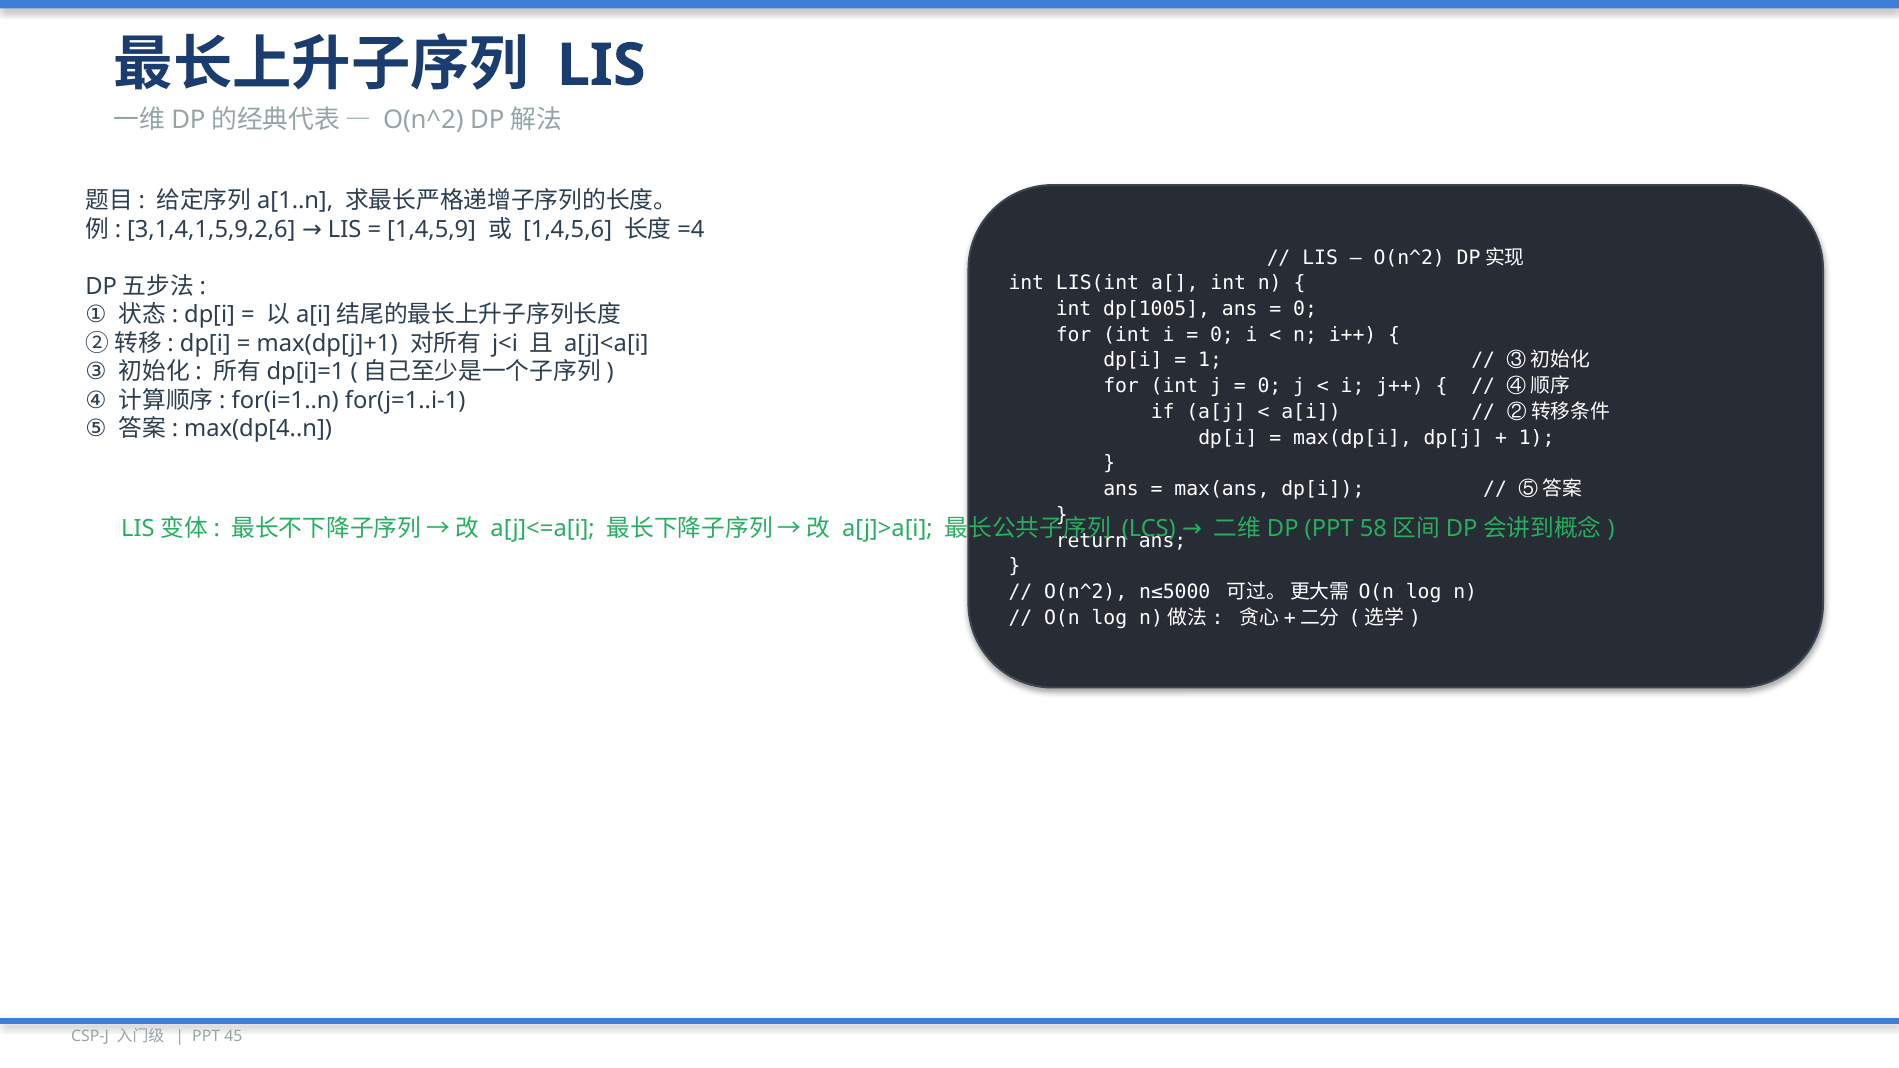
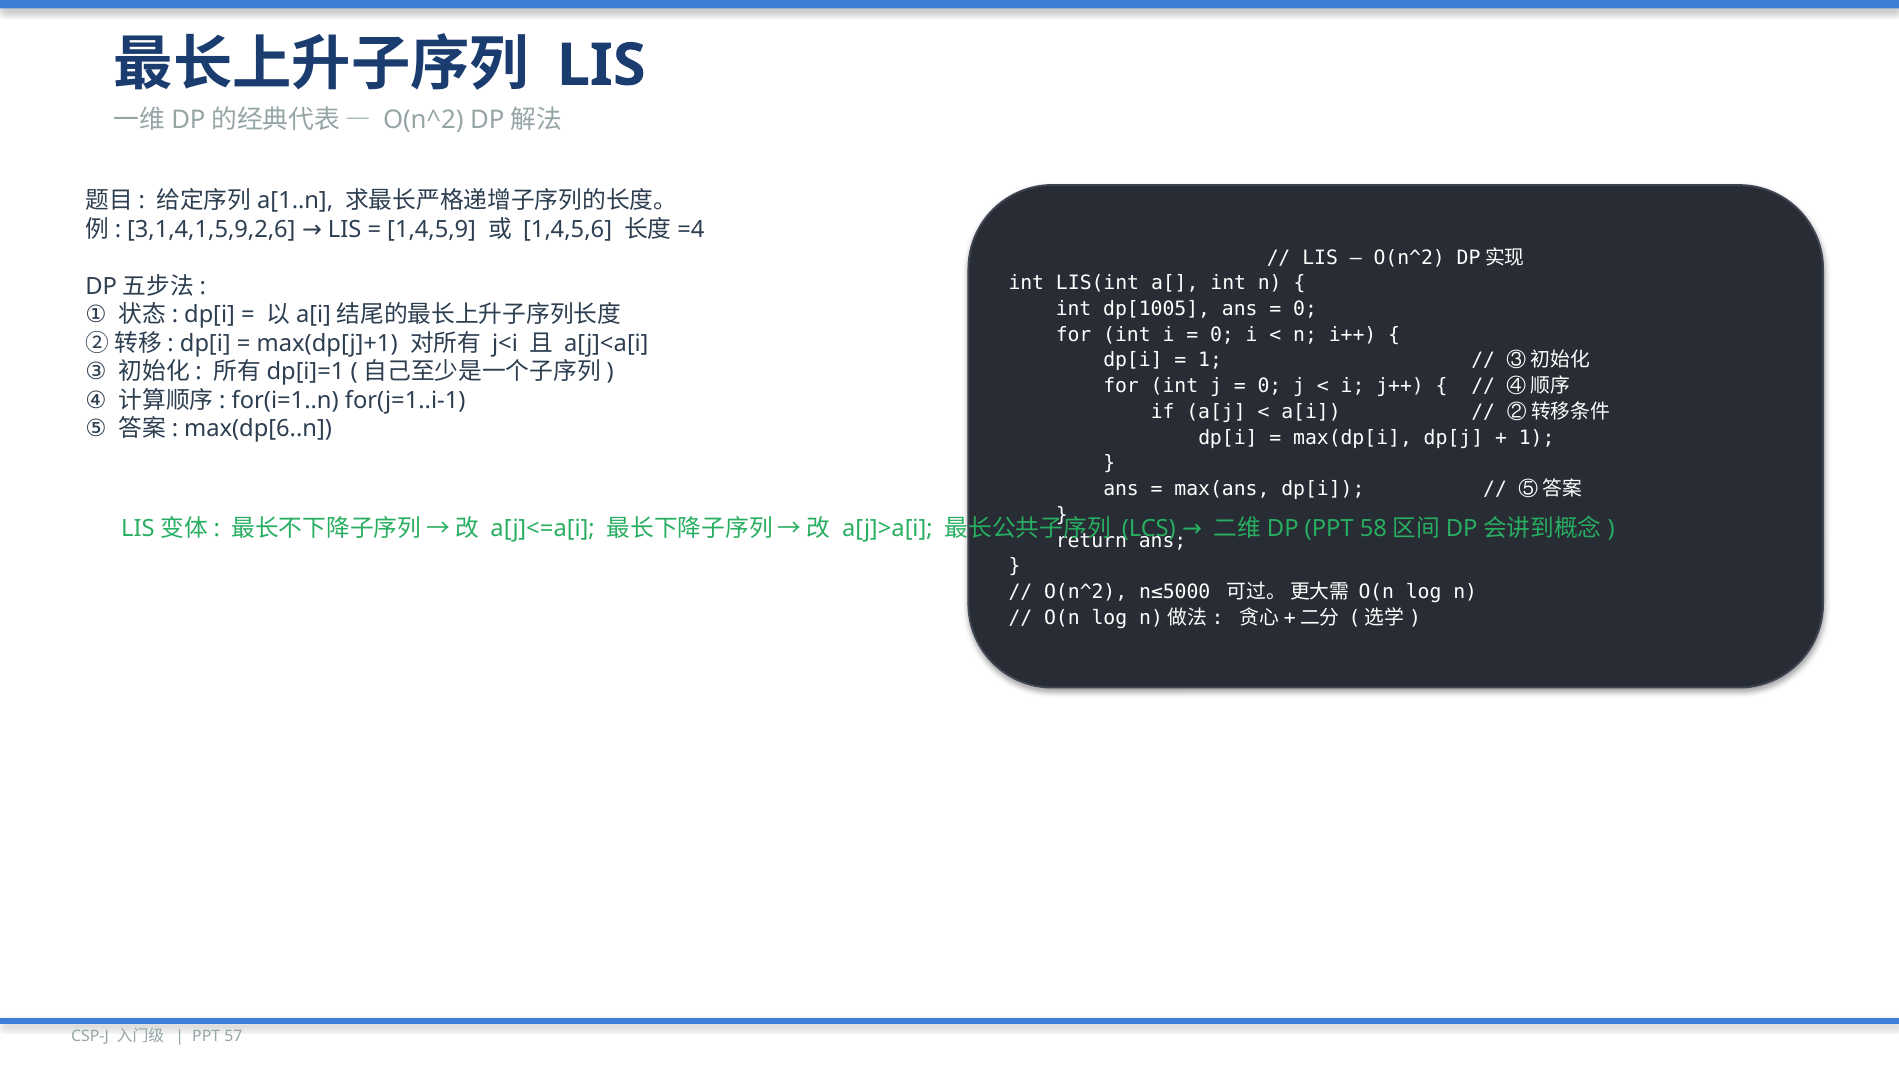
max(dp[4..n: max(dp[4..n -> max(dp[6..n (258, 429)
45: 45 -> 57 (233, 1036)
